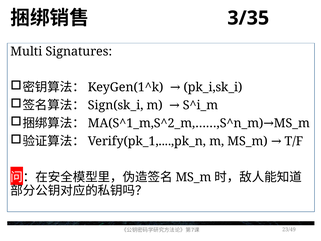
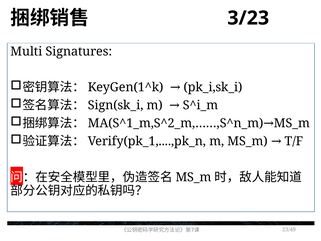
3/35: 3/35 -> 3/23 (248, 18)
